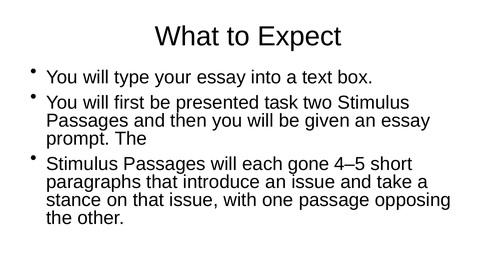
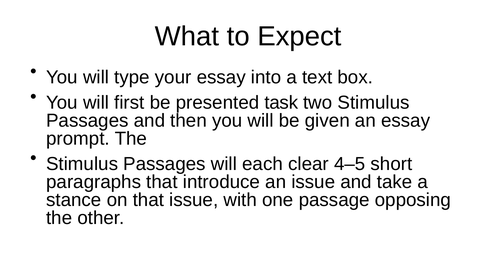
gone: gone -> clear (308, 164)
